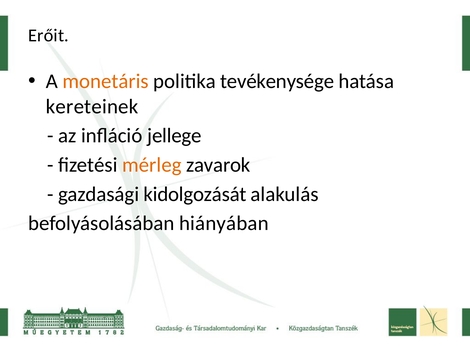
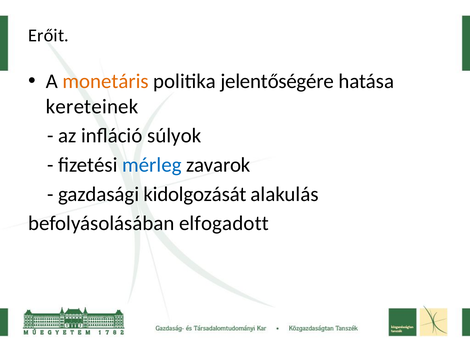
tevékenysége: tevékenysége -> jelentőségére (277, 82)
jellege: jellege -> súlyok (174, 136)
mérleg colour: orange -> blue (152, 165)
hiányában: hiányában -> elfogadott (224, 224)
